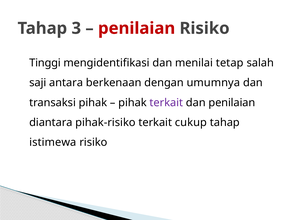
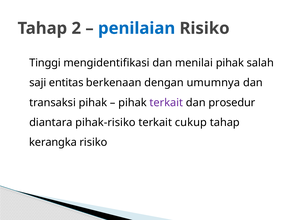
3: 3 -> 2 (76, 28)
penilaian colour: red -> blue (137, 28)
menilai tetap: tetap -> pihak (230, 63)
antara: antara -> entitas (66, 83)
dan penilaian: penilaian -> prosedur (232, 102)
istimewa: istimewa -> kerangka (53, 142)
